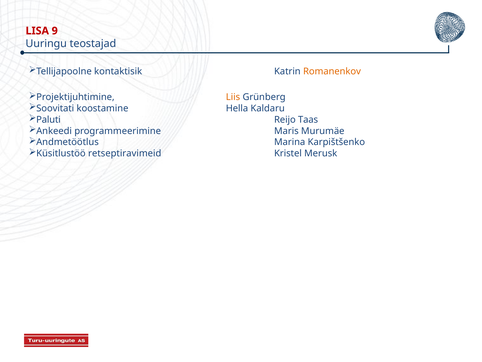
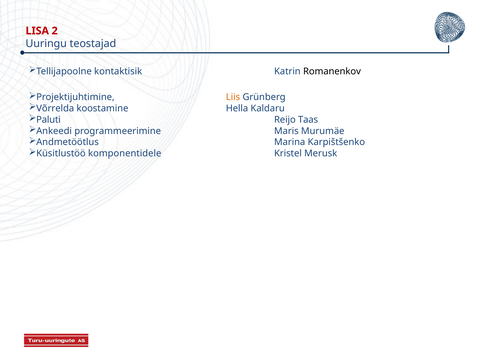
9: 9 -> 2 (55, 31)
Romanenkov colour: orange -> black (332, 71)
Soovitati: Soovitati -> Võrrelda (55, 108)
retseptiravimeid: retseptiravimeid -> komponentidele (125, 153)
